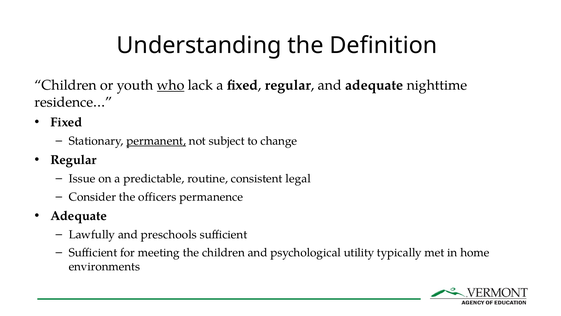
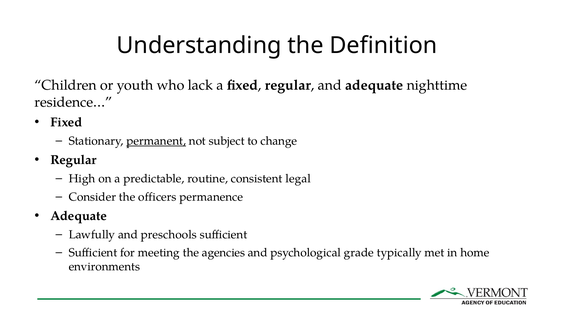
who underline: present -> none (171, 85)
Issue: Issue -> High (82, 178)
the children: children -> agencies (224, 252)
utility: utility -> grade (359, 252)
